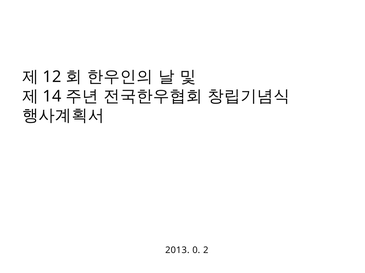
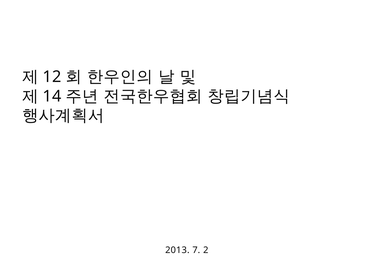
0: 0 -> 7 (196, 251)
